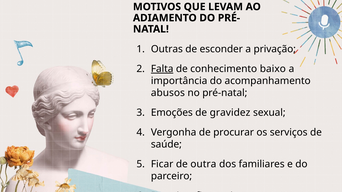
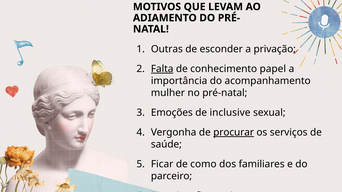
baixo: baixo -> papel (273, 69)
abusos: abusos -> mulher (168, 93)
gravidez: gravidez -> inclusive (230, 113)
procurar underline: none -> present (234, 133)
outra: outra -> como (203, 164)
